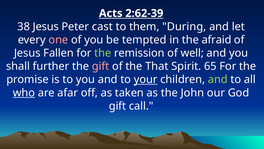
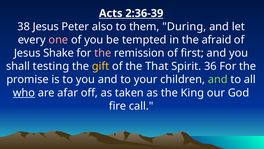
2:62-39: 2:62-39 -> 2:36-39 (144, 13)
cast: cast -> also (102, 26)
Fallen: Fallen -> Shake (59, 53)
the colour: light green -> pink (103, 53)
well: well -> first (192, 53)
further: further -> testing (51, 66)
gift colour: pink -> yellow (101, 66)
65: 65 -> 36 (210, 66)
your underline: present -> none (146, 79)
John: John -> King (192, 92)
gift: gift -> fire (117, 106)
